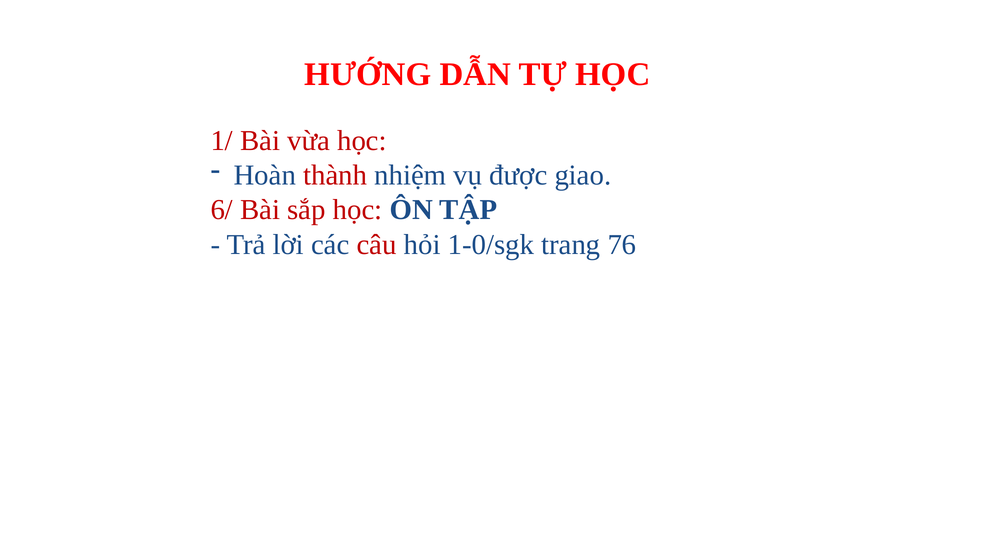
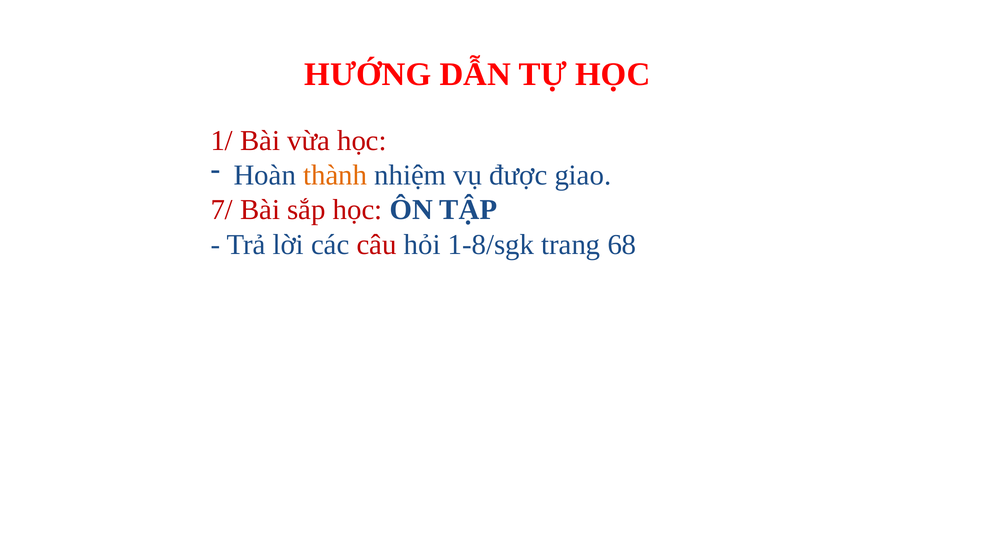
thành colour: red -> orange (335, 175)
6/: 6/ -> 7/ (222, 210)
1-0/sgk: 1-0/sgk -> 1-8/sgk (491, 245)
76: 76 -> 68 (622, 245)
